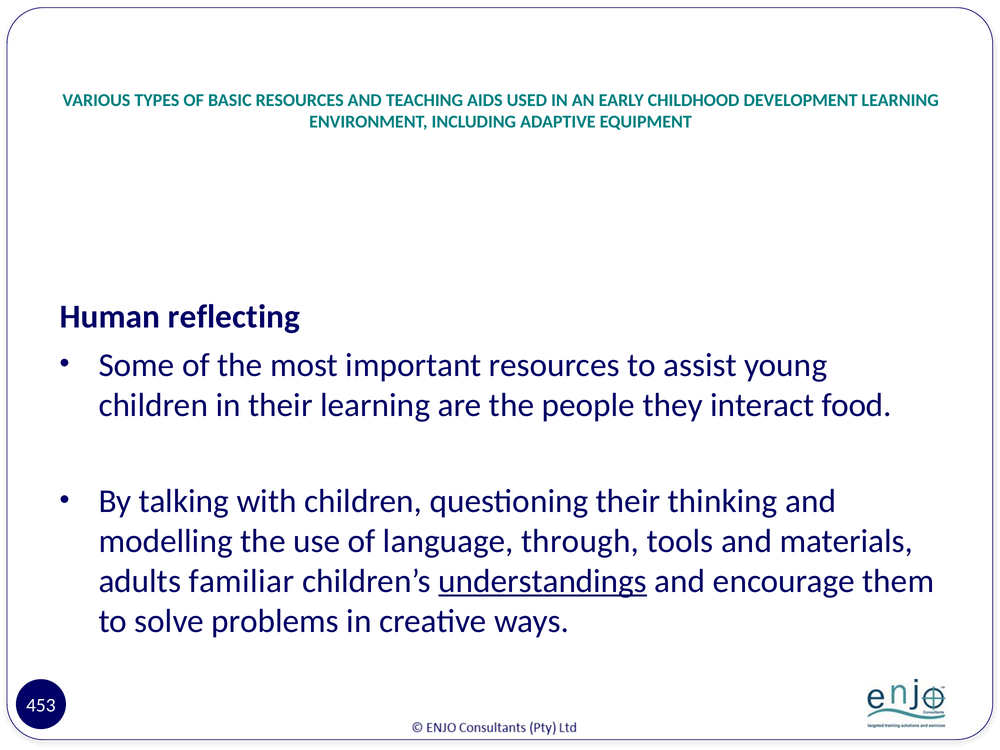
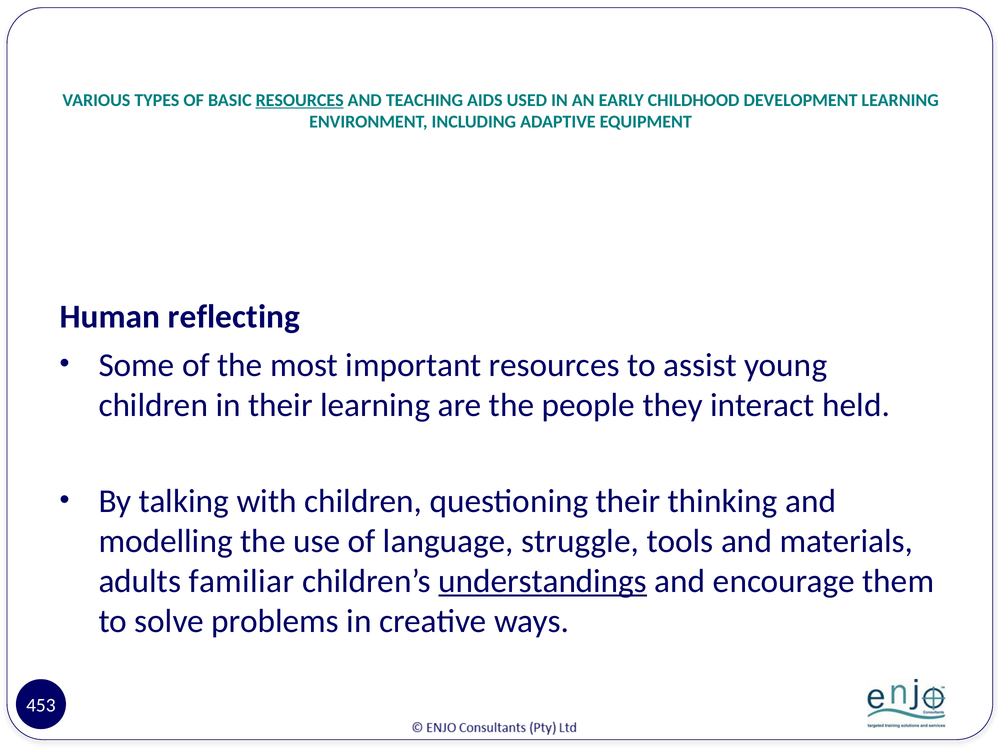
RESOURCES underline: none -> present (300, 100)
food: food -> held (856, 405)
through: through -> struggle (580, 541)
